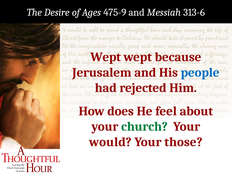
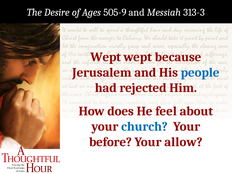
475-9: 475-9 -> 505-9 (115, 12)
313-6: 313-6 -> 313-3 (194, 12)
church colour: green -> blue (145, 127)
would: would -> before (110, 142)
those: those -> allow (183, 142)
